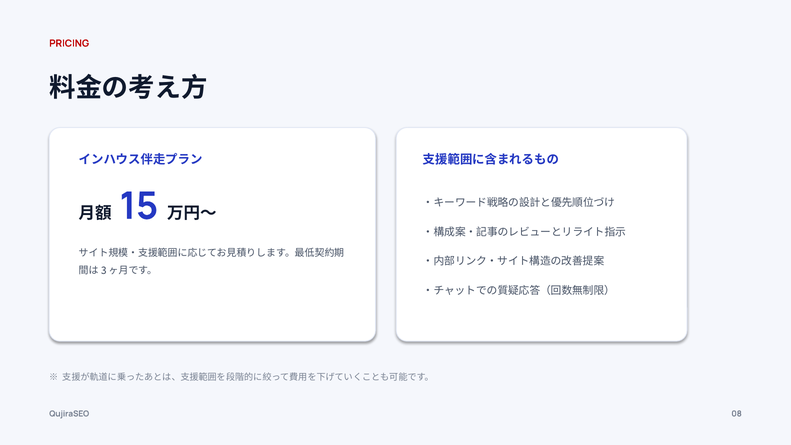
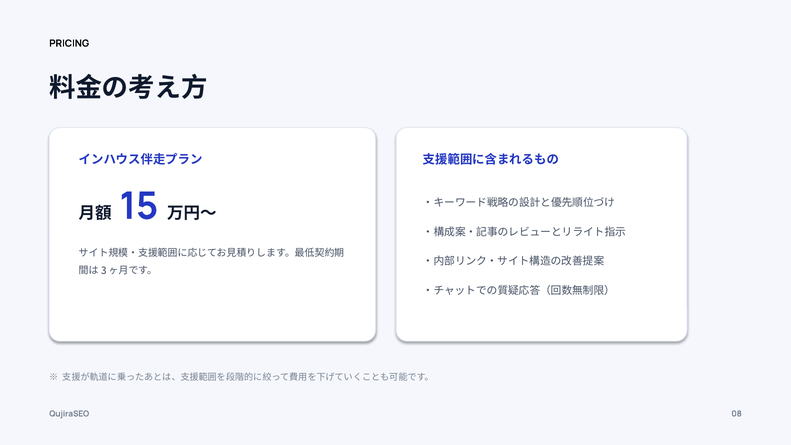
PRICING colour: red -> black (69, 43)
